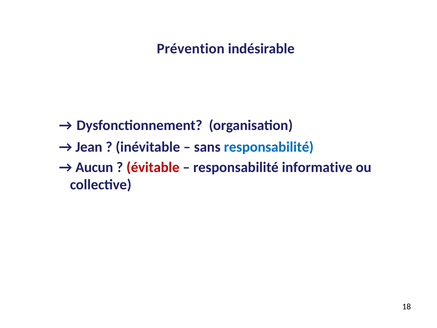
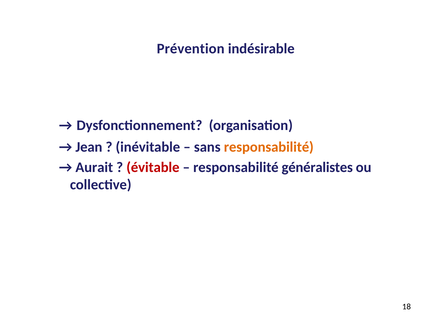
responsabilité colour: blue -> orange (269, 147)
Aucun: Aucun -> Aurait (94, 167)
informative: informative -> généralistes (317, 167)
